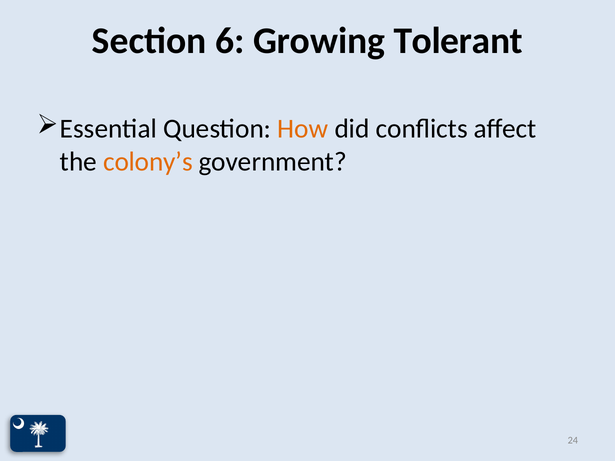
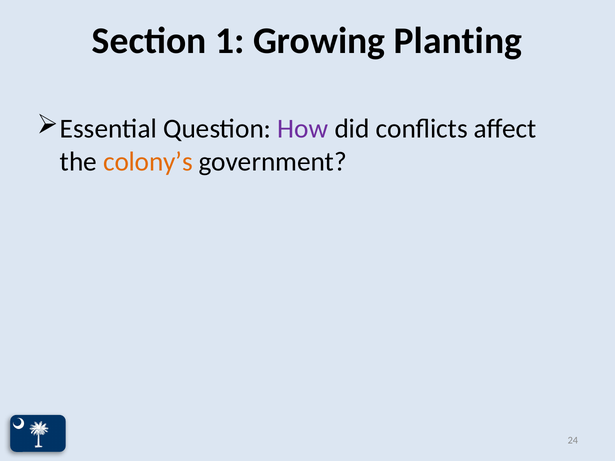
6: 6 -> 1 (230, 41)
Tolerant: Tolerant -> Planting (458, 41)
How colour: orange -> purple (303, 129)
